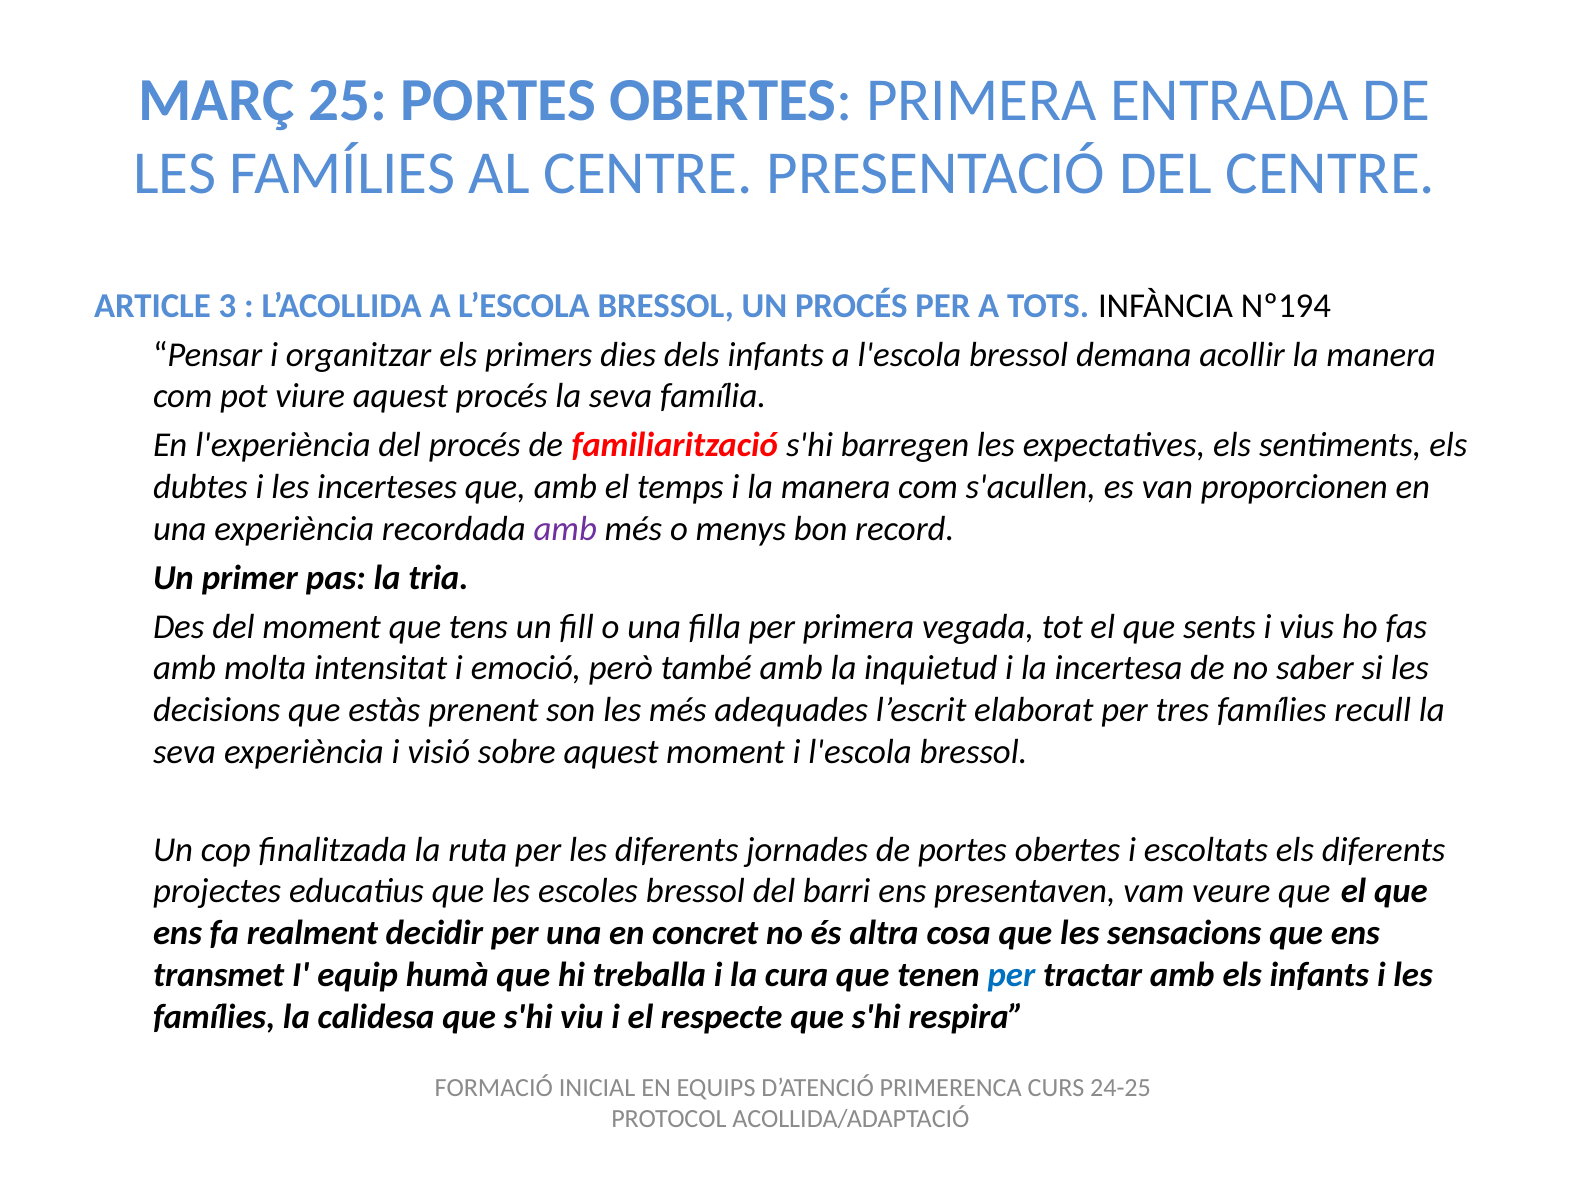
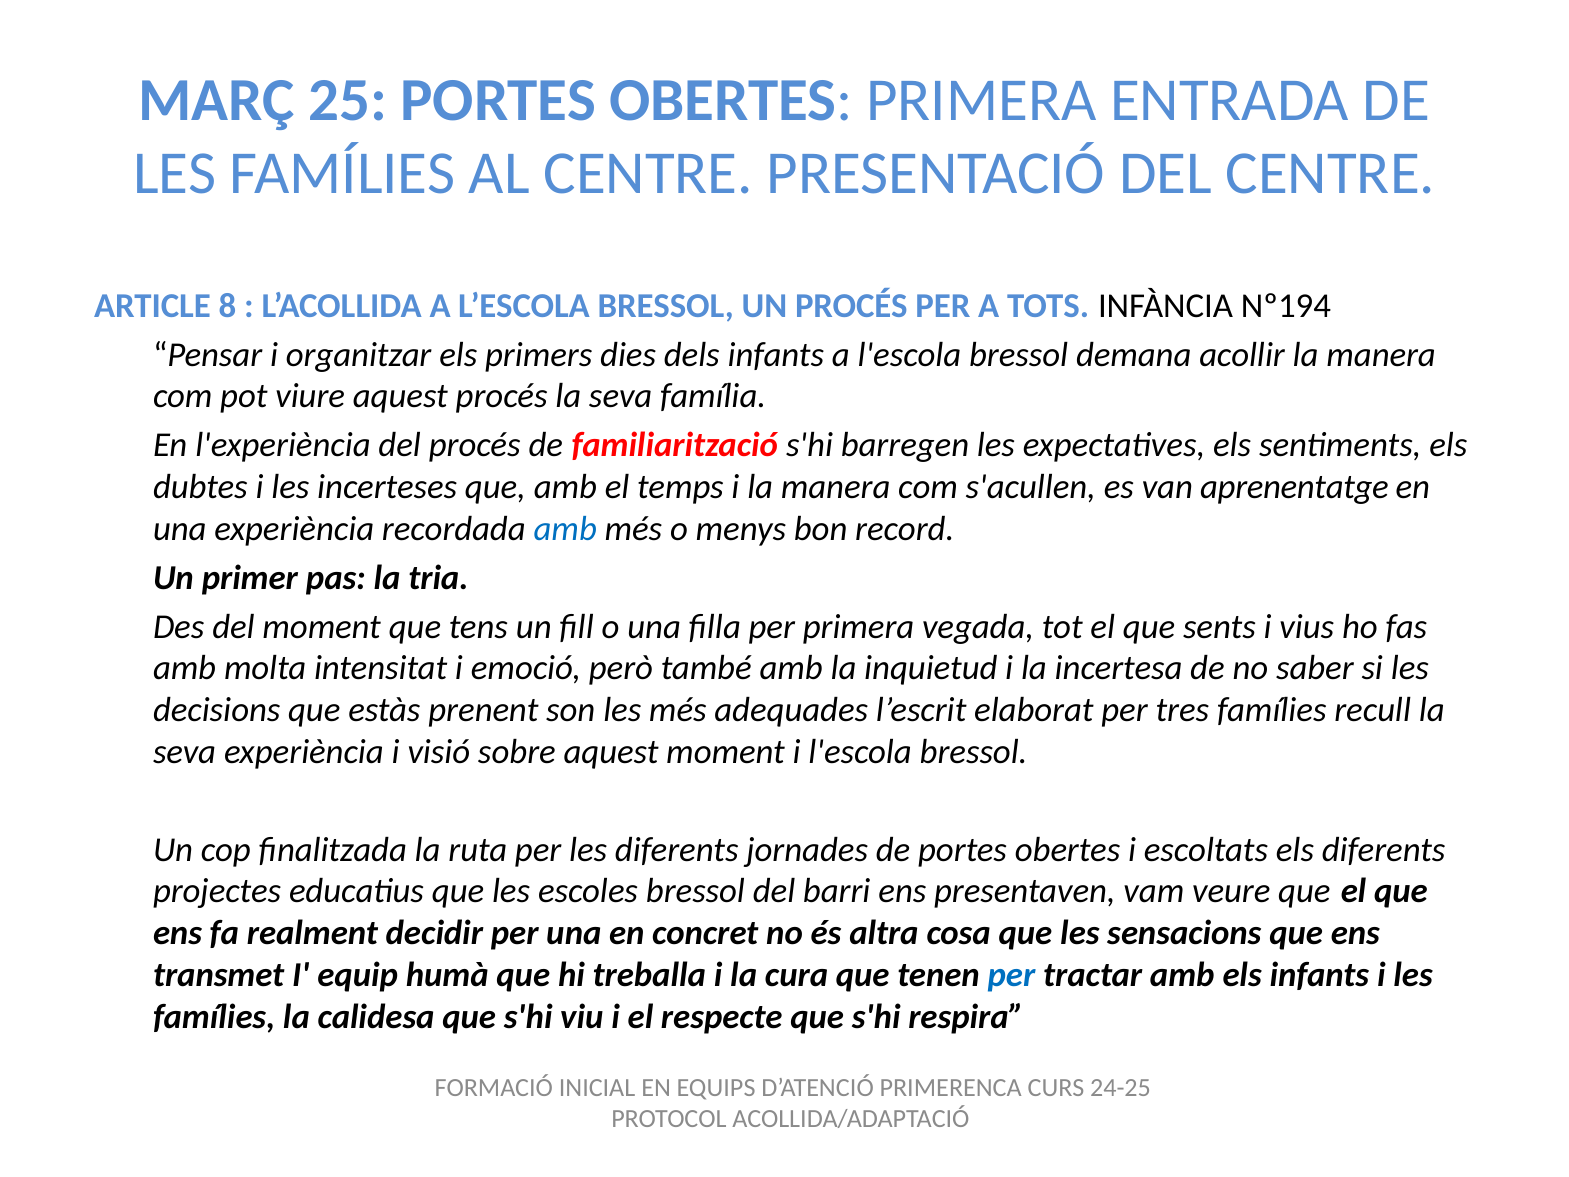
3: 3 -> 8 (228, 306)
proporcionen: proporcionen -> aprenentatge (1294, 487)
amb colour: purple -> blue (565, 529)
